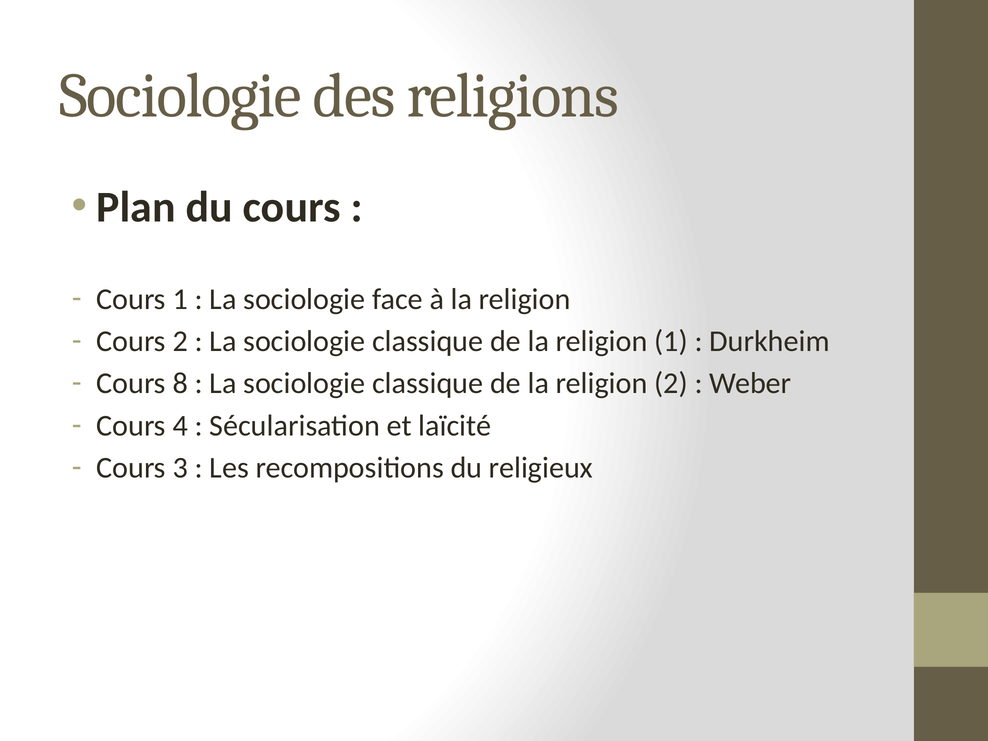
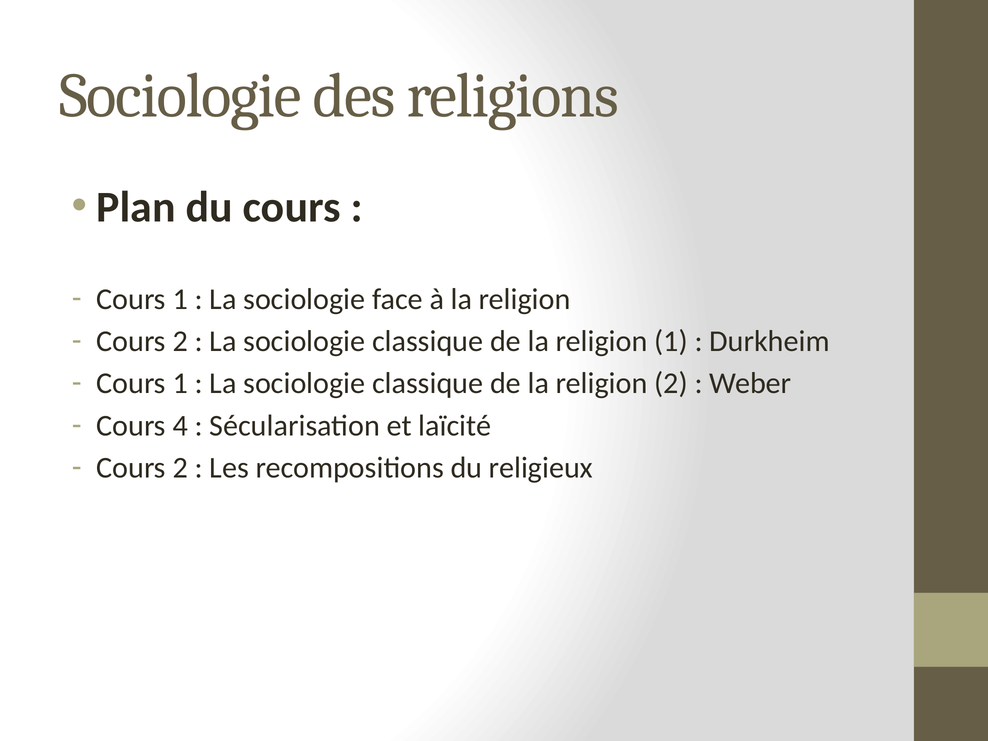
8: 8 -> 1 (180, 384)
3: 3 -> 2 (180, 468)
